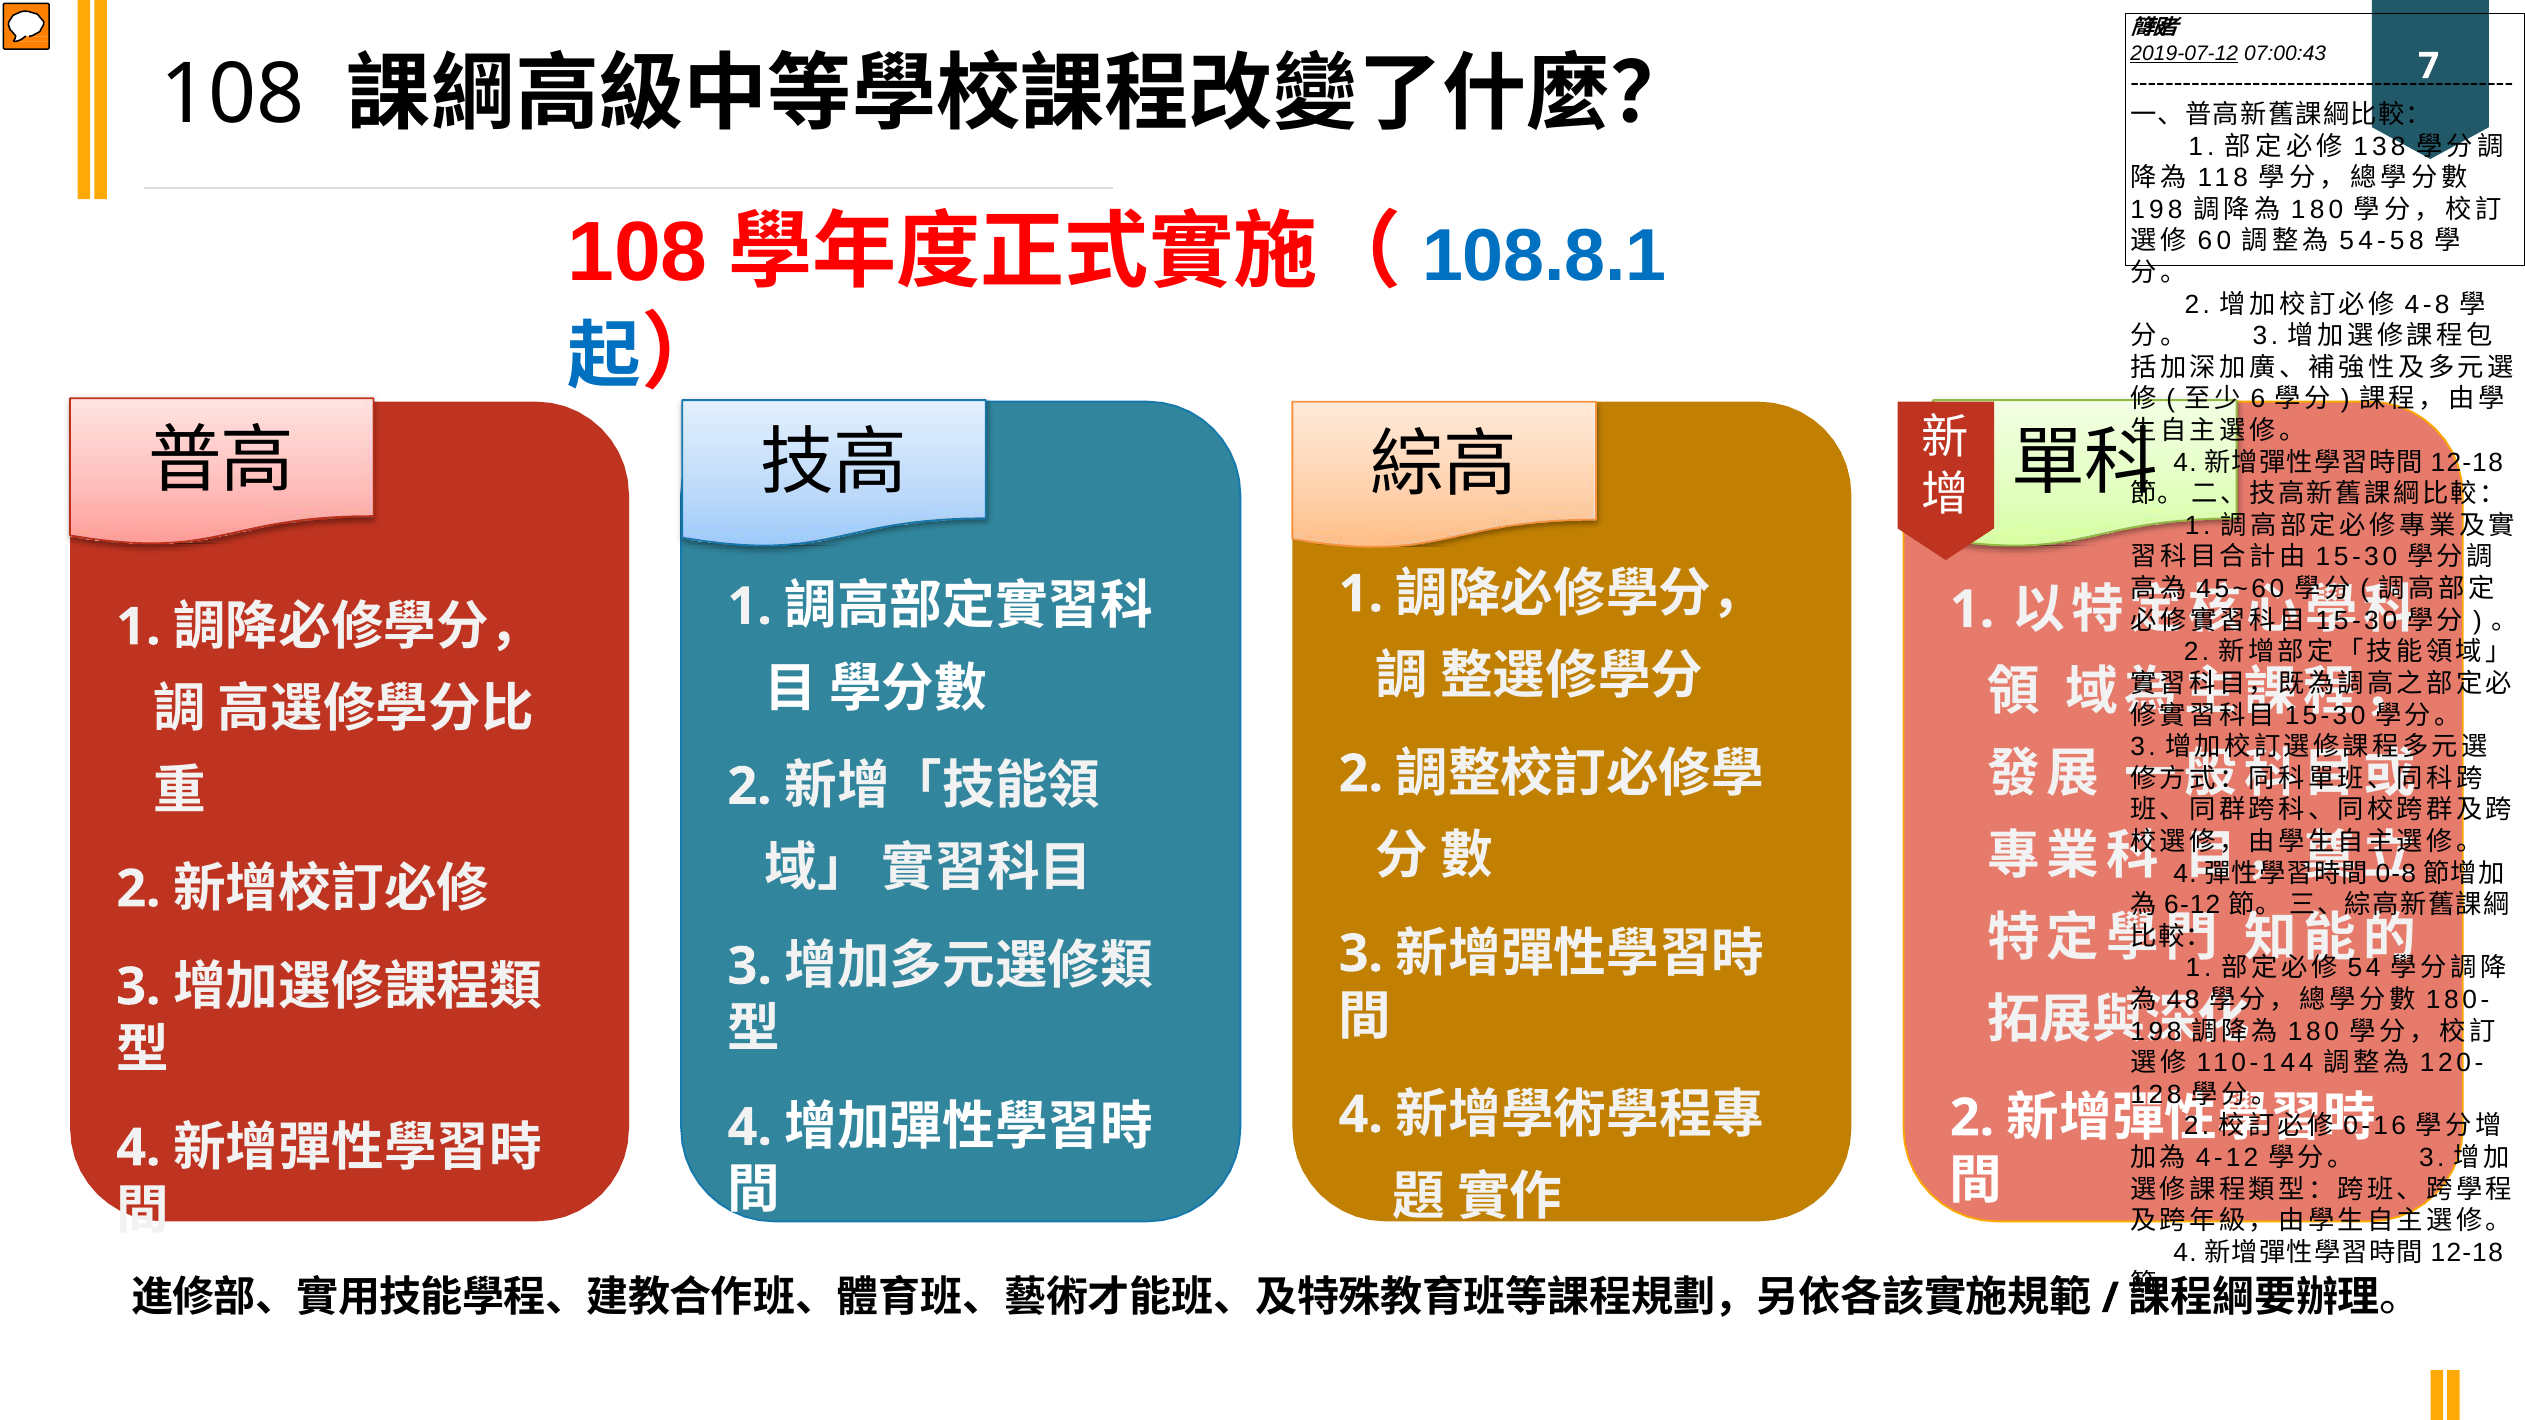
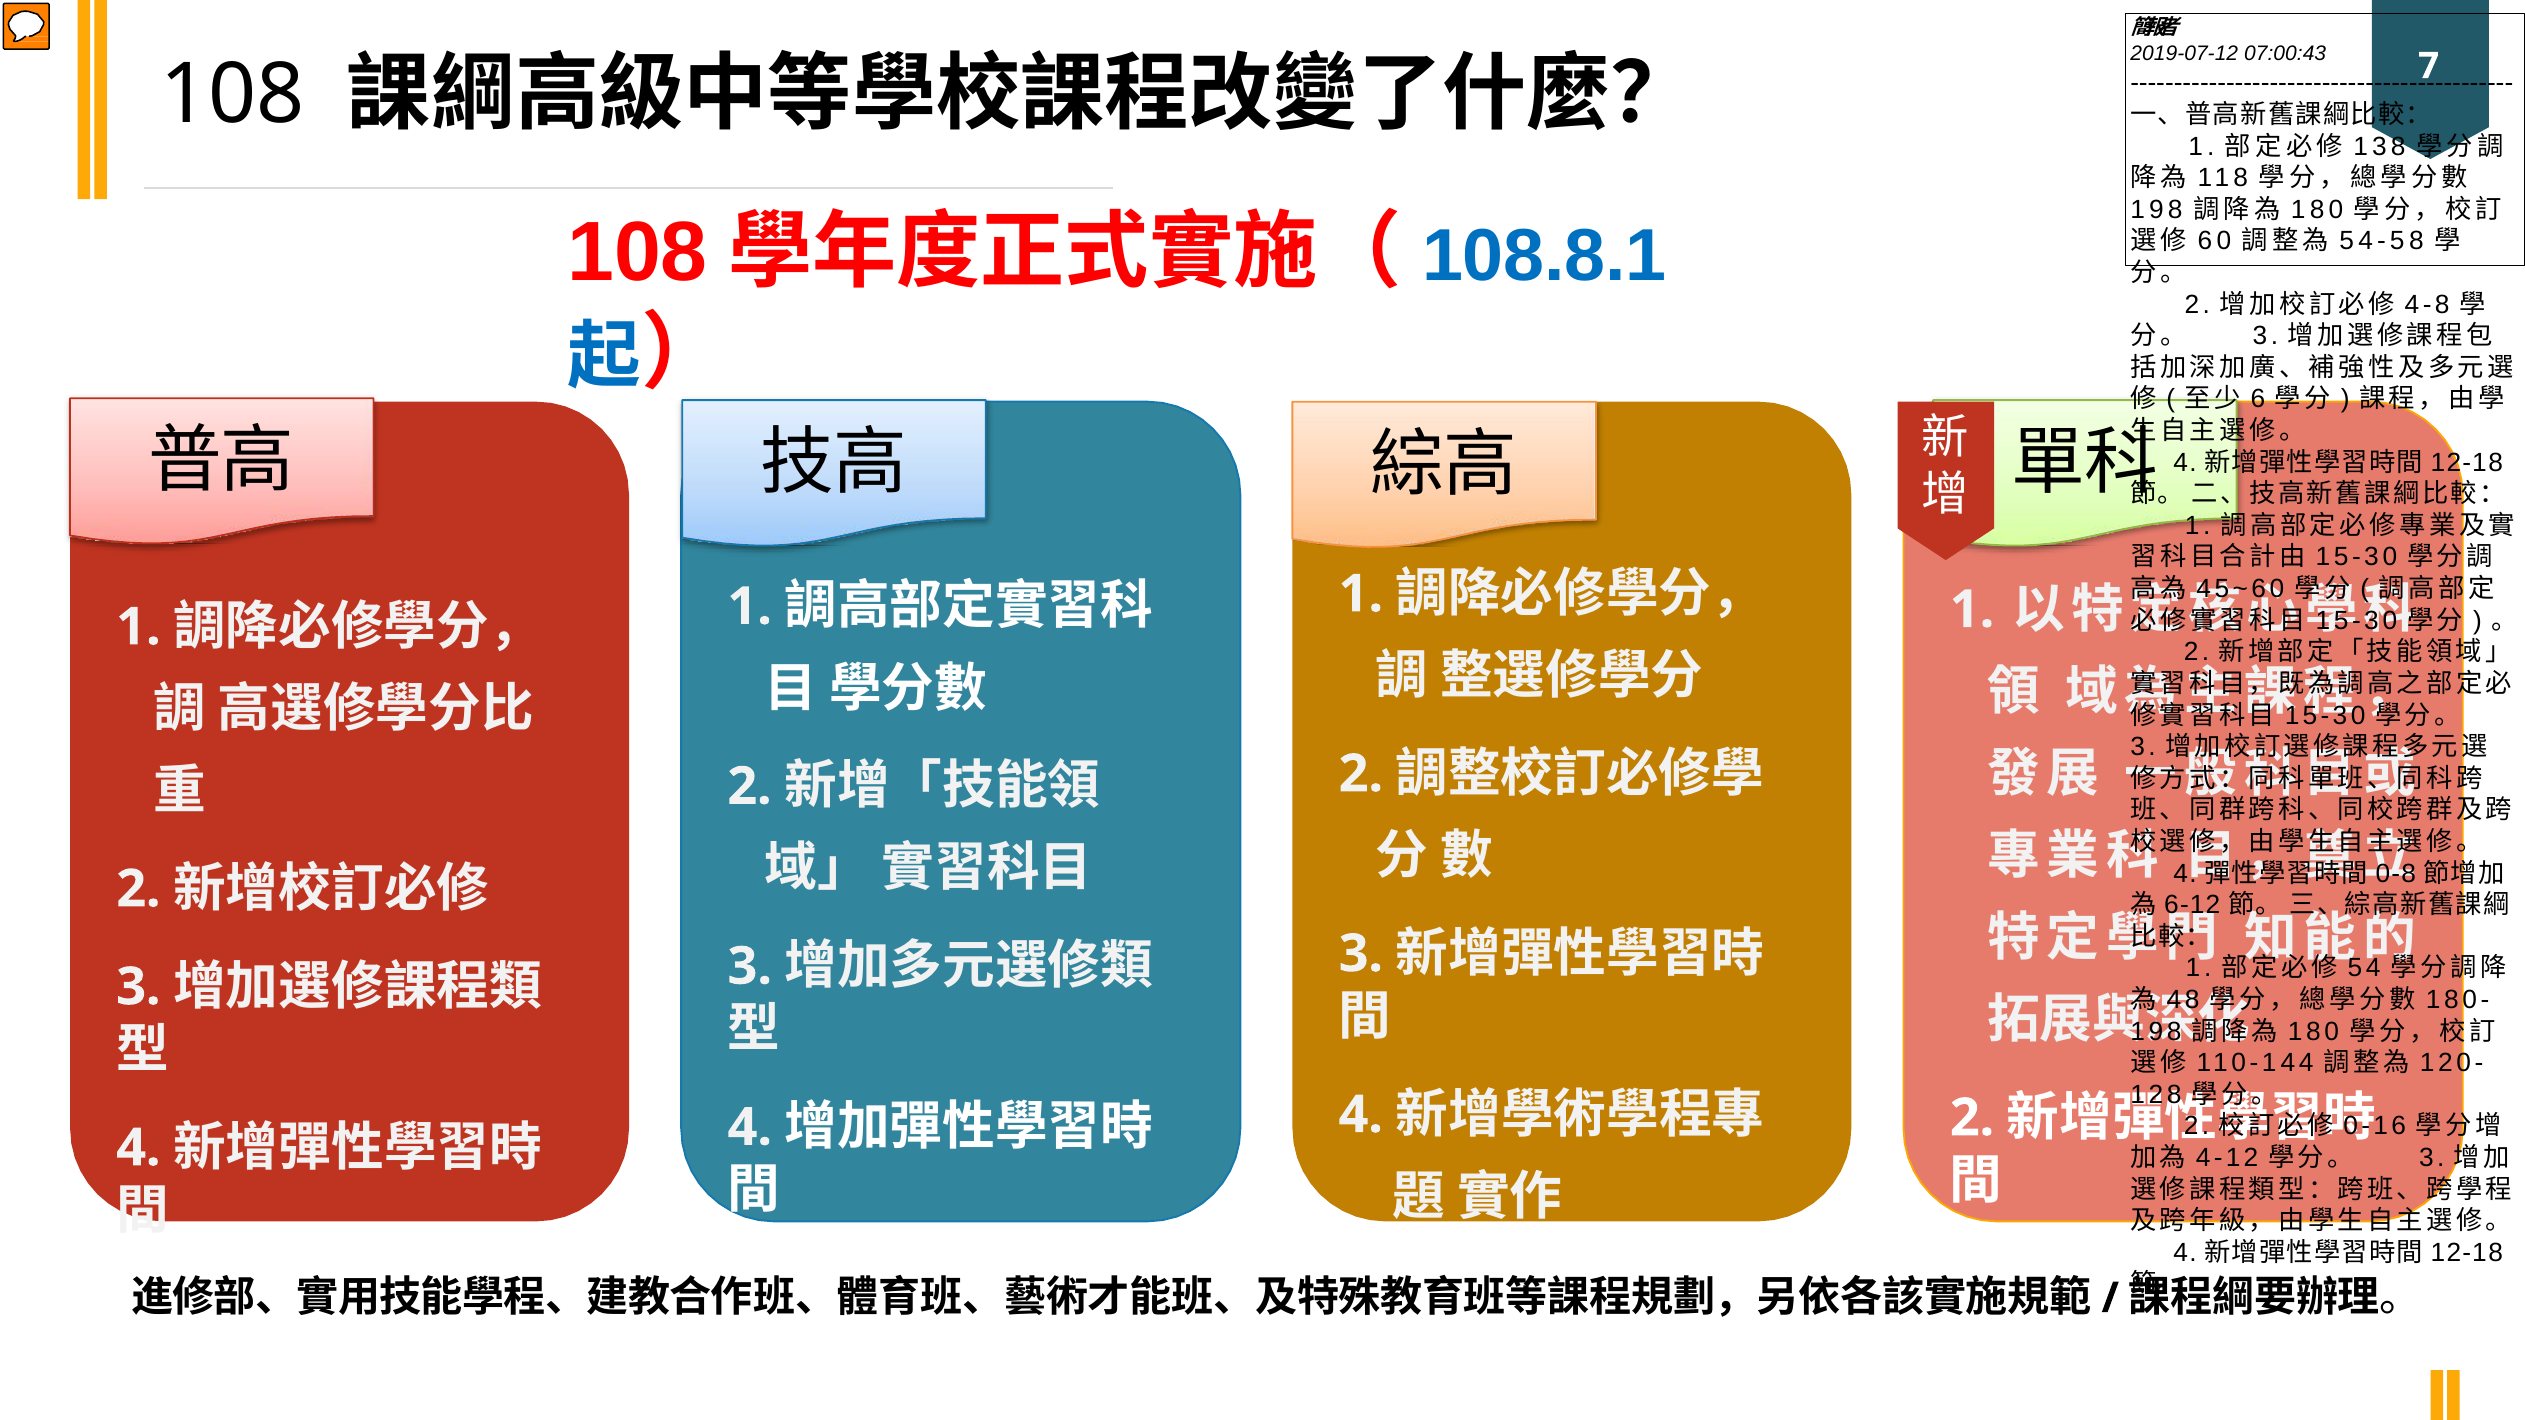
2019-07-12 underline: present -> none (2184, 53)
